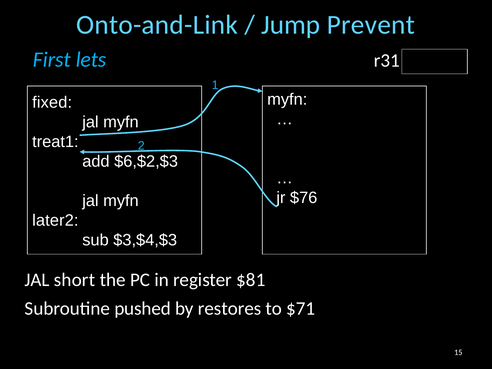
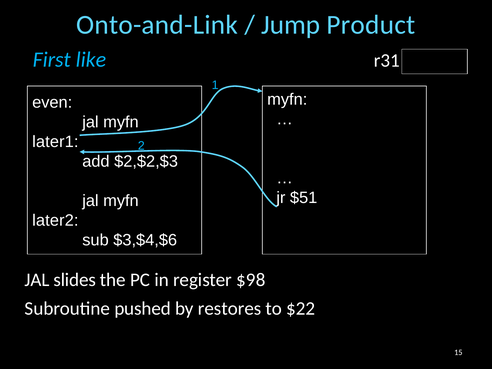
Prevent: Prevent -> Product (371, 25)
lets: lets -> like (91, 60)
fixed: fixed -> even (52, 102)
treat1: treat1 -> later1 (55, 142)
$6,$2,$3: $6,$2,$3 -> $2,$2,$3 (146, 161)
$76: $76 -> $51 (304, 198)
$3,$4,$3: $3,$4,$3 -> $3,$4,$6 (145, 240)
short: short -> slides (75, 280)
$81: $81 -> $98 (251, 280)
$71: $71 -> $22 (301, 309)
